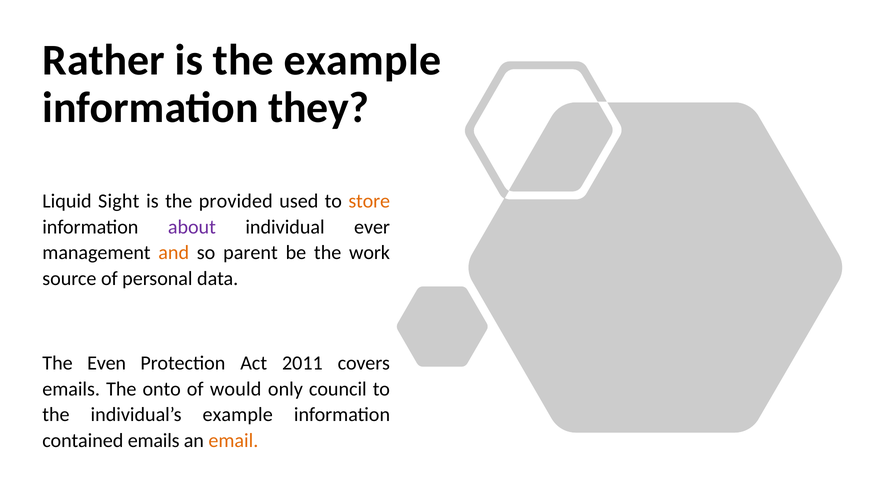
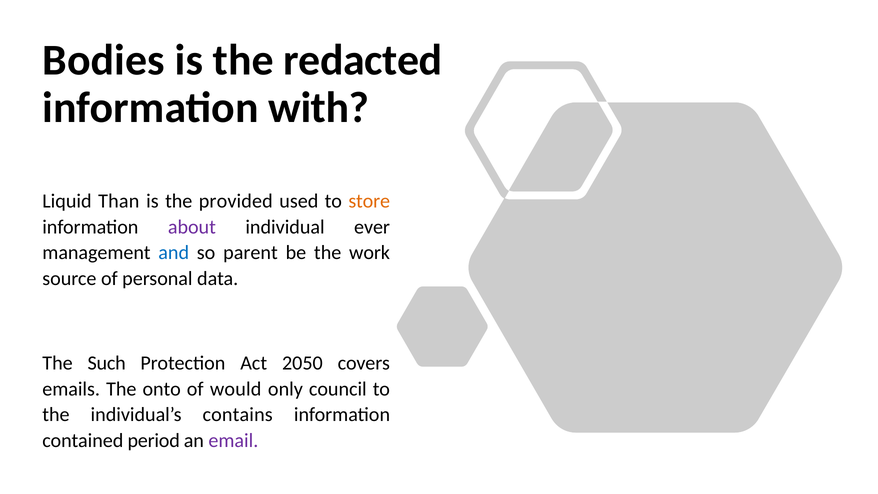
Rather: Rather -> Bodies (104, 60)
the example: example -> redacted (363, 60)
they: they -> with (319, 108)
Sight: Sight -> Than (119, 201)
and colour: orange -> blue (174, 253)
Even: Even -> Such (107, 363)
2011: 2011 -> 2050 (302, 363)
individual’s example: example -> contains (238, 415)
contained emails: emails -> period (154, 440)
email colour: orange -> purple (233, 440)
